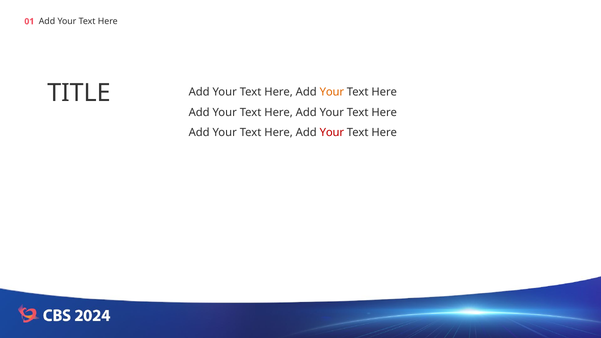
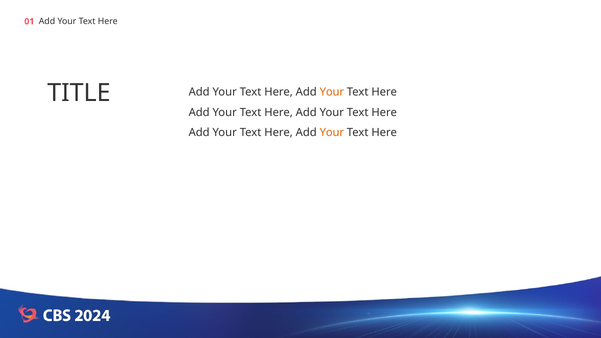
Your colour: red -> orange (332, 133)
